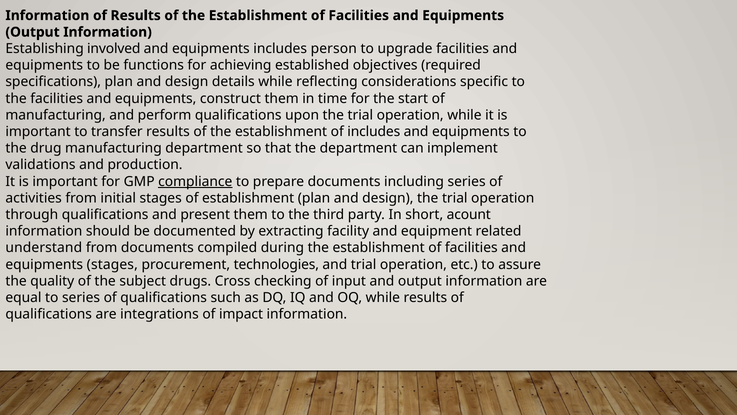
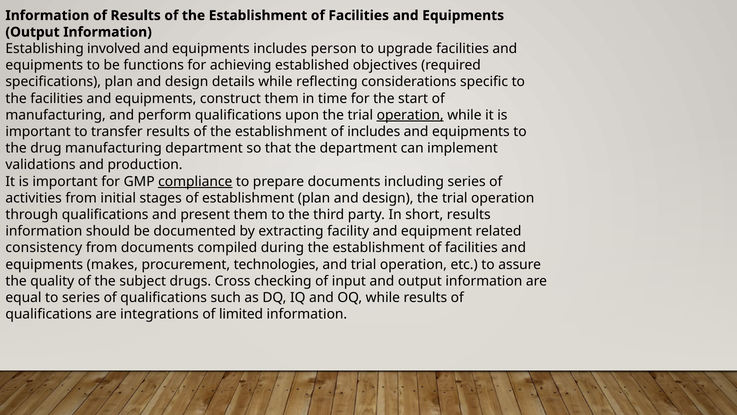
operation underline: none -> present (410, 115)
short acount: acount -> results (469, 214)
understand: understand -> consistency (44, 248)
equipments stages: stages -> makes (112, 264)
impact: impact -> limited (241, 314)
